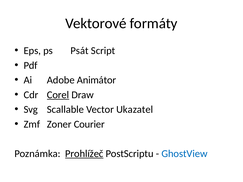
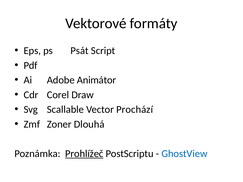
Corel underline: present -> none (58, 95)
Ukazatel: Ukazatel -> Prochází (135, 110)
Courier: Courier -> Dlouhá (89, 124)
